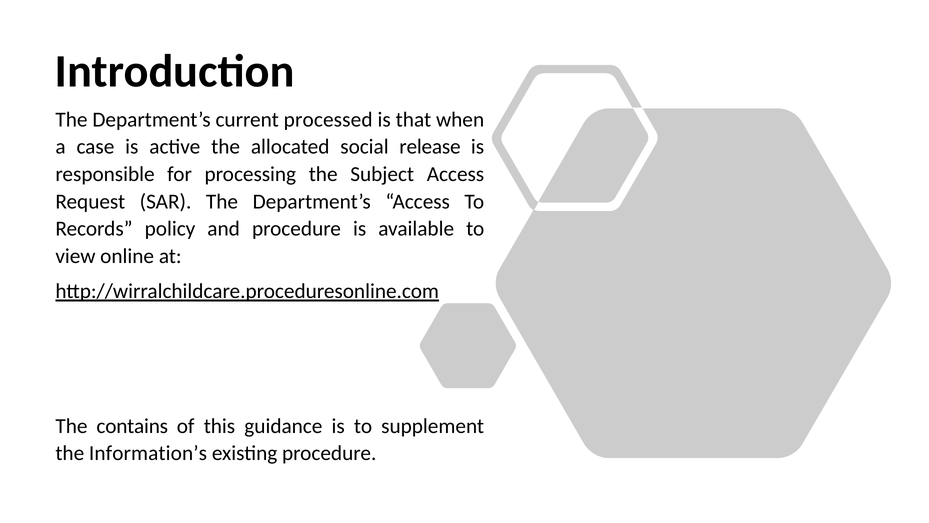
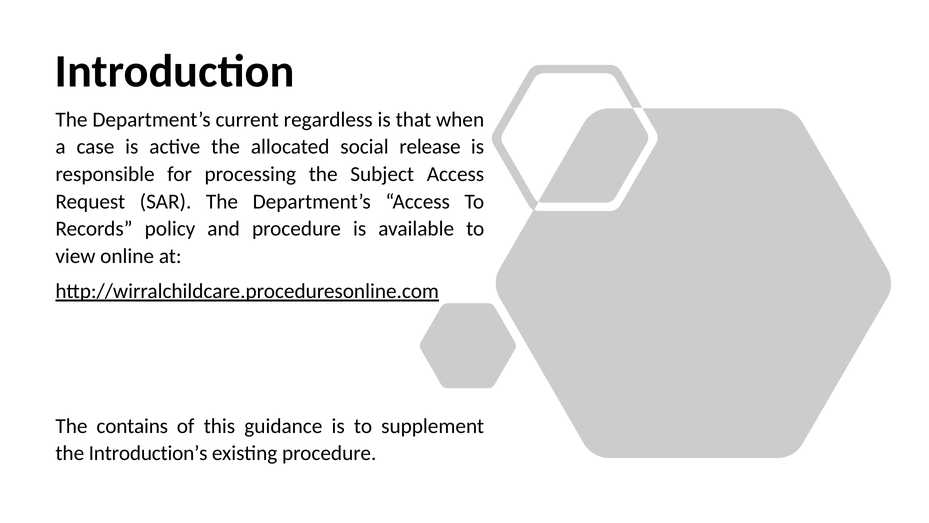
processed: processed -> regardless (328, 119)
Information’s: Information’s -> Introduction’s (148, 453)
